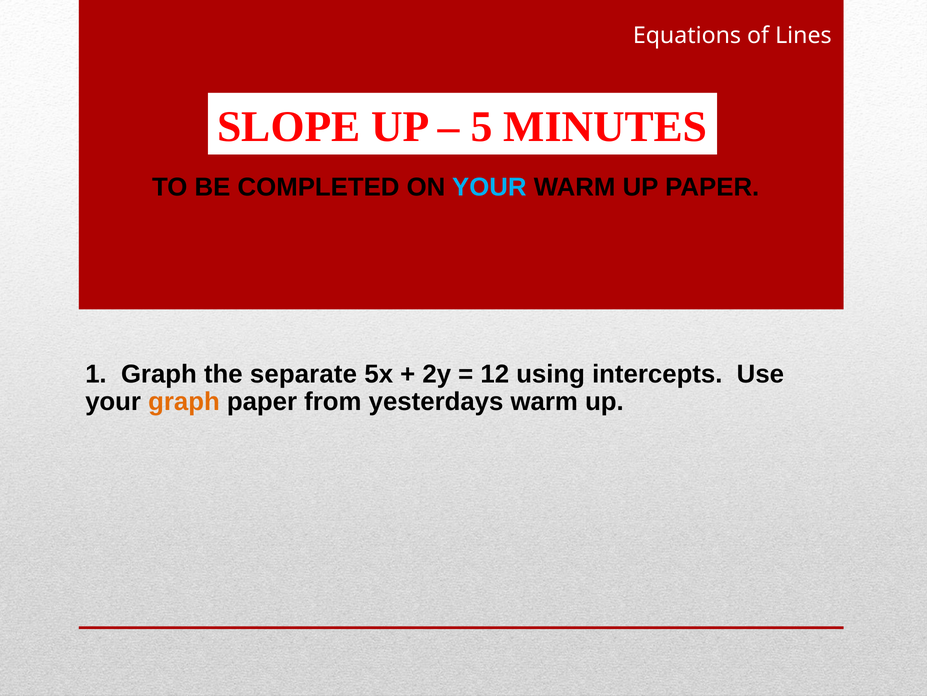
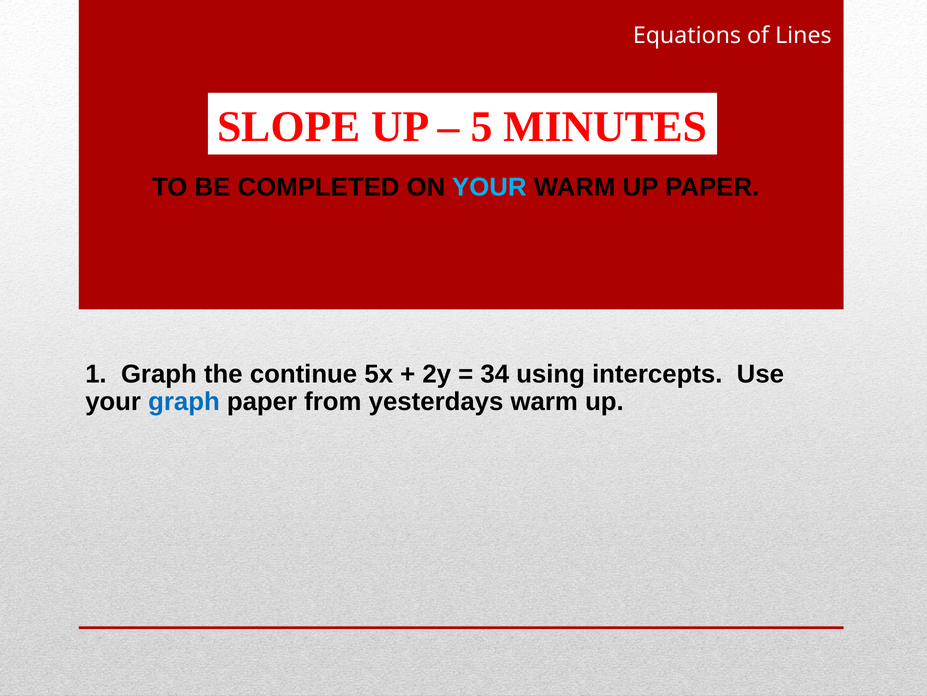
separate: separate -> continue (304, 374)
12: 12 -> 34 (495, 374)
graph colour: orange -> blue (184, 401)
